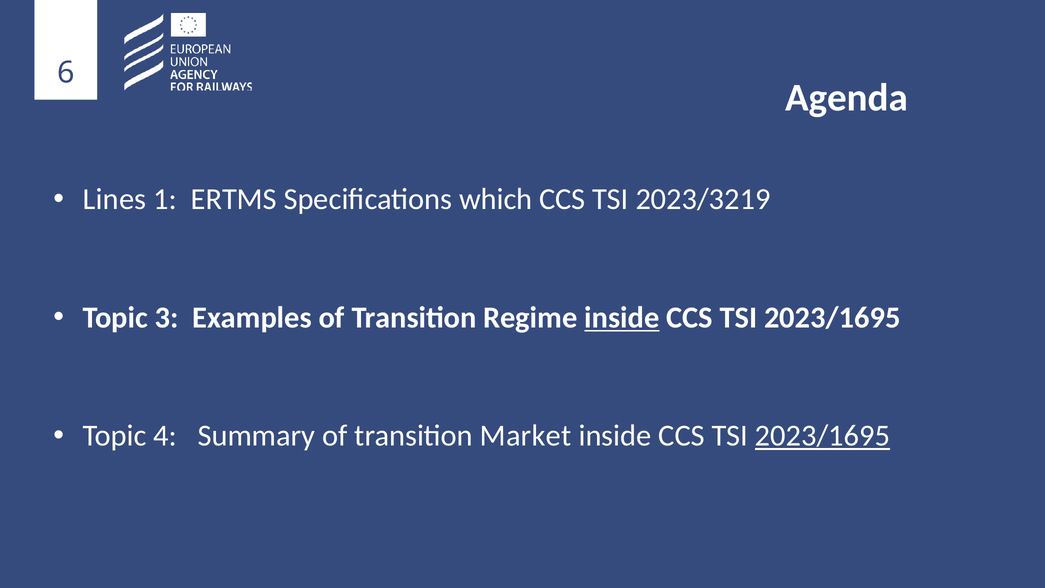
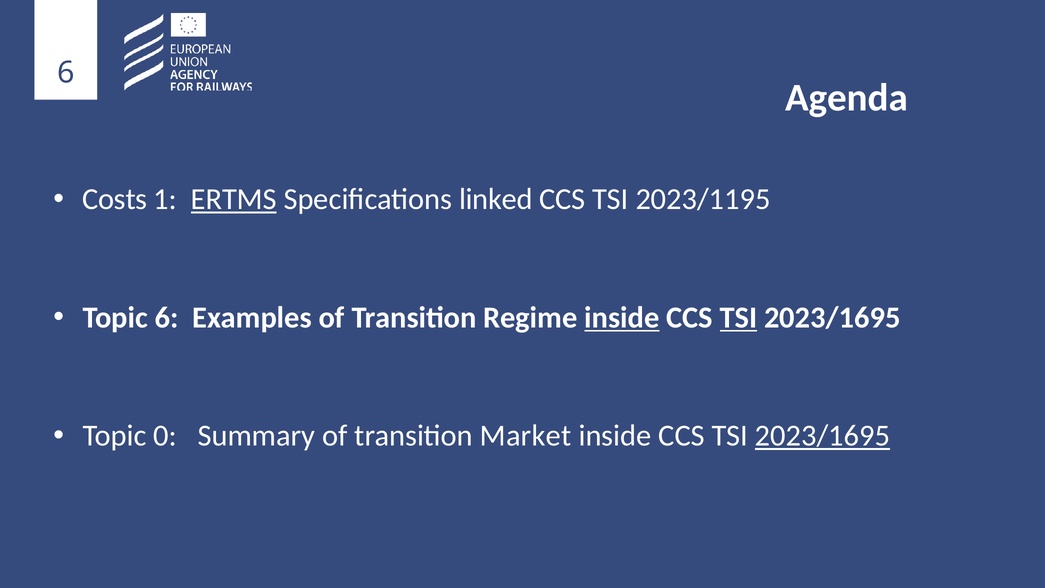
Lines: Lines -> Costs (115, 199)
ERTMS underline: none -> present (234, 199)
which: which -> linked (496, 199)
2023/3219: 2023/3219 -> 2023/1195 (703, 199)
Topic 3: 3 -> 6 (167, 317)
TSI underline: none -> present (739, 317)
4: 4 -> 0 (165, 436)
